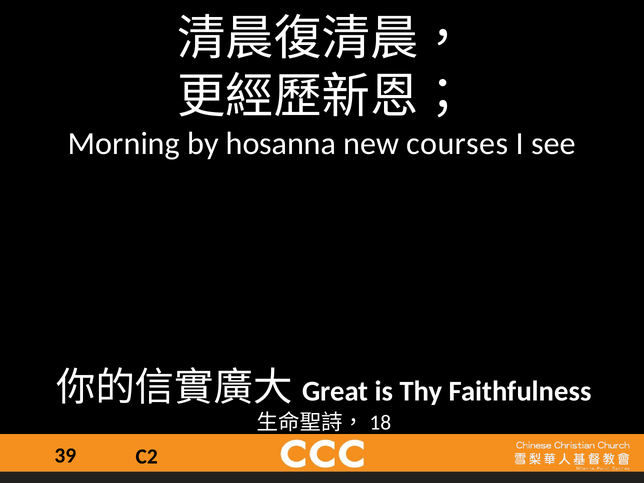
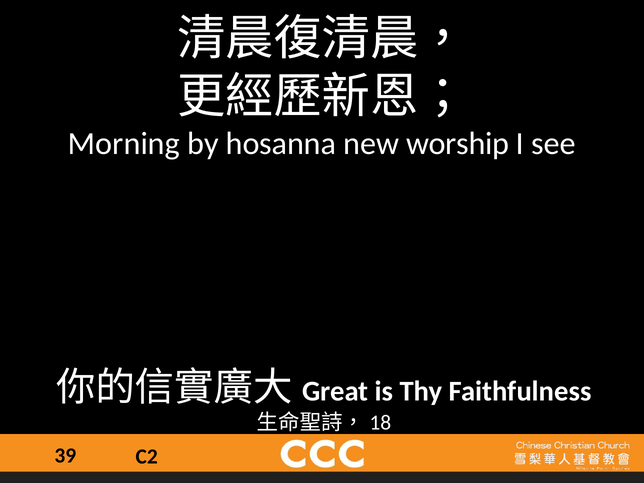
courses: courses -> worship (458, 144)
